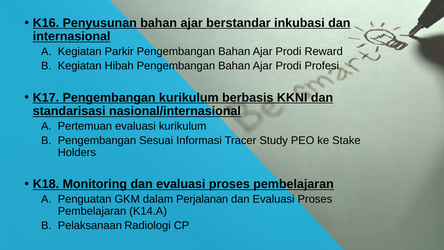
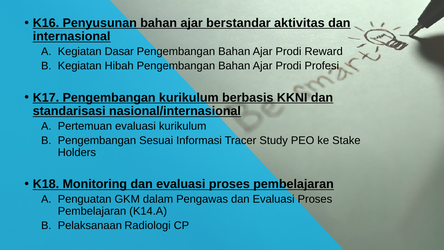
inkubasi: inkubasi -> aktivitas (299, 23)
Parkir: Parkir -> Dasar (119, 52)
Perjalanan: Perjalanan -> Pengawas (202, 199)
